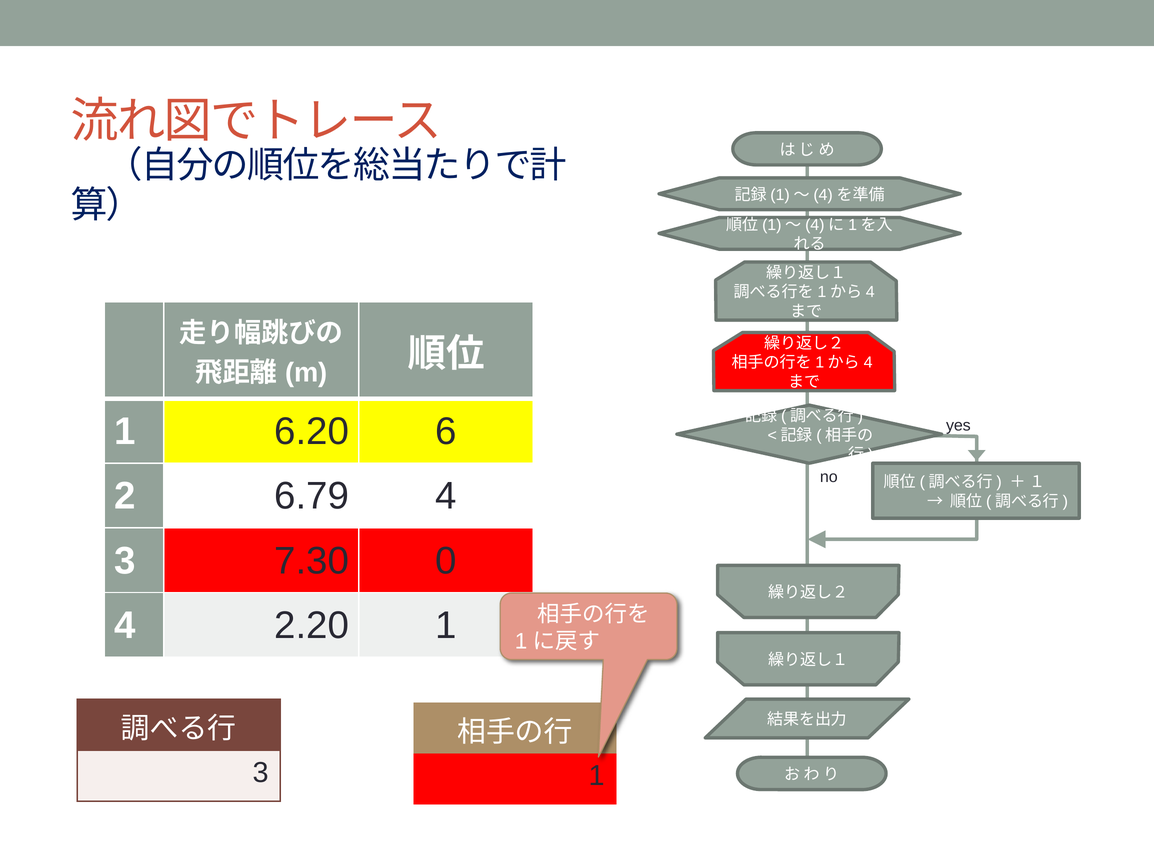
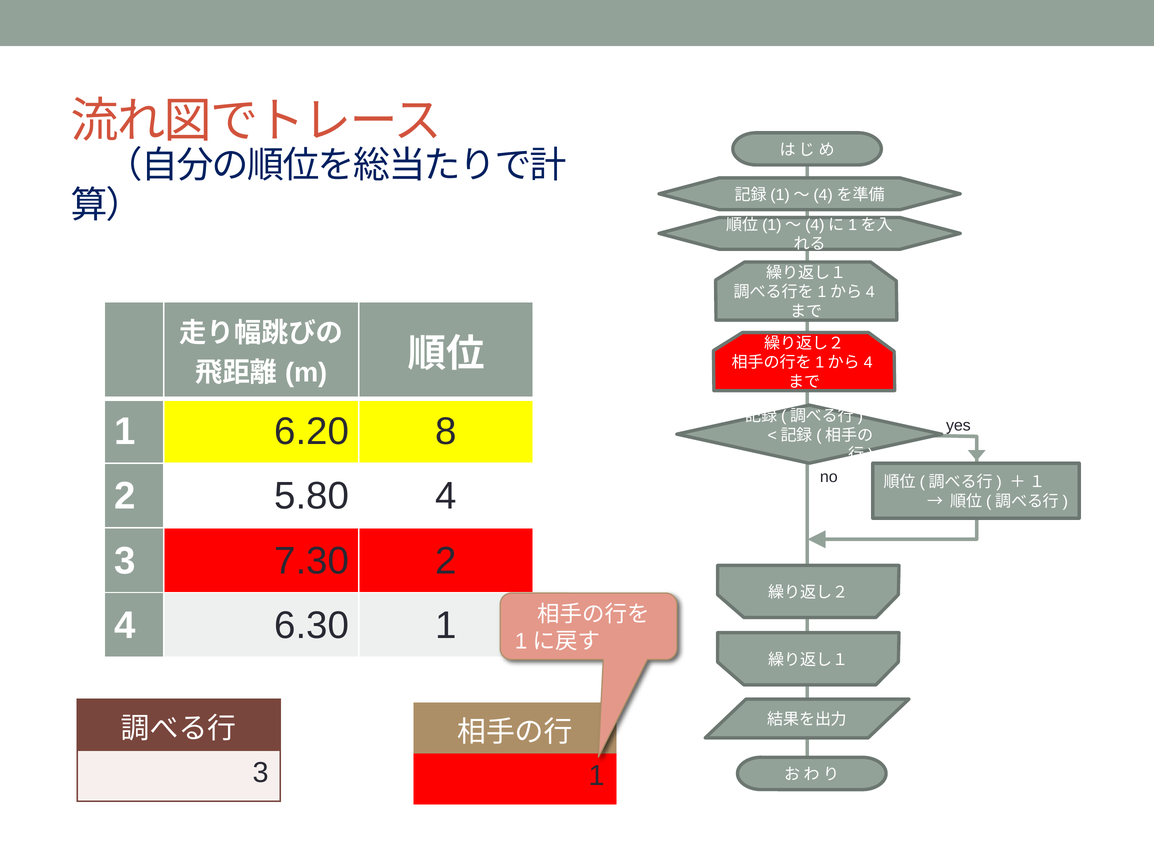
6: 6 -> 8 (446, 431)
6.79: 6.79 -> 5.80 (312, 496)
7.30 0: 0 -> 2 (446, 560)
2.20: 2.20 -> 6.30 (312, 625)
